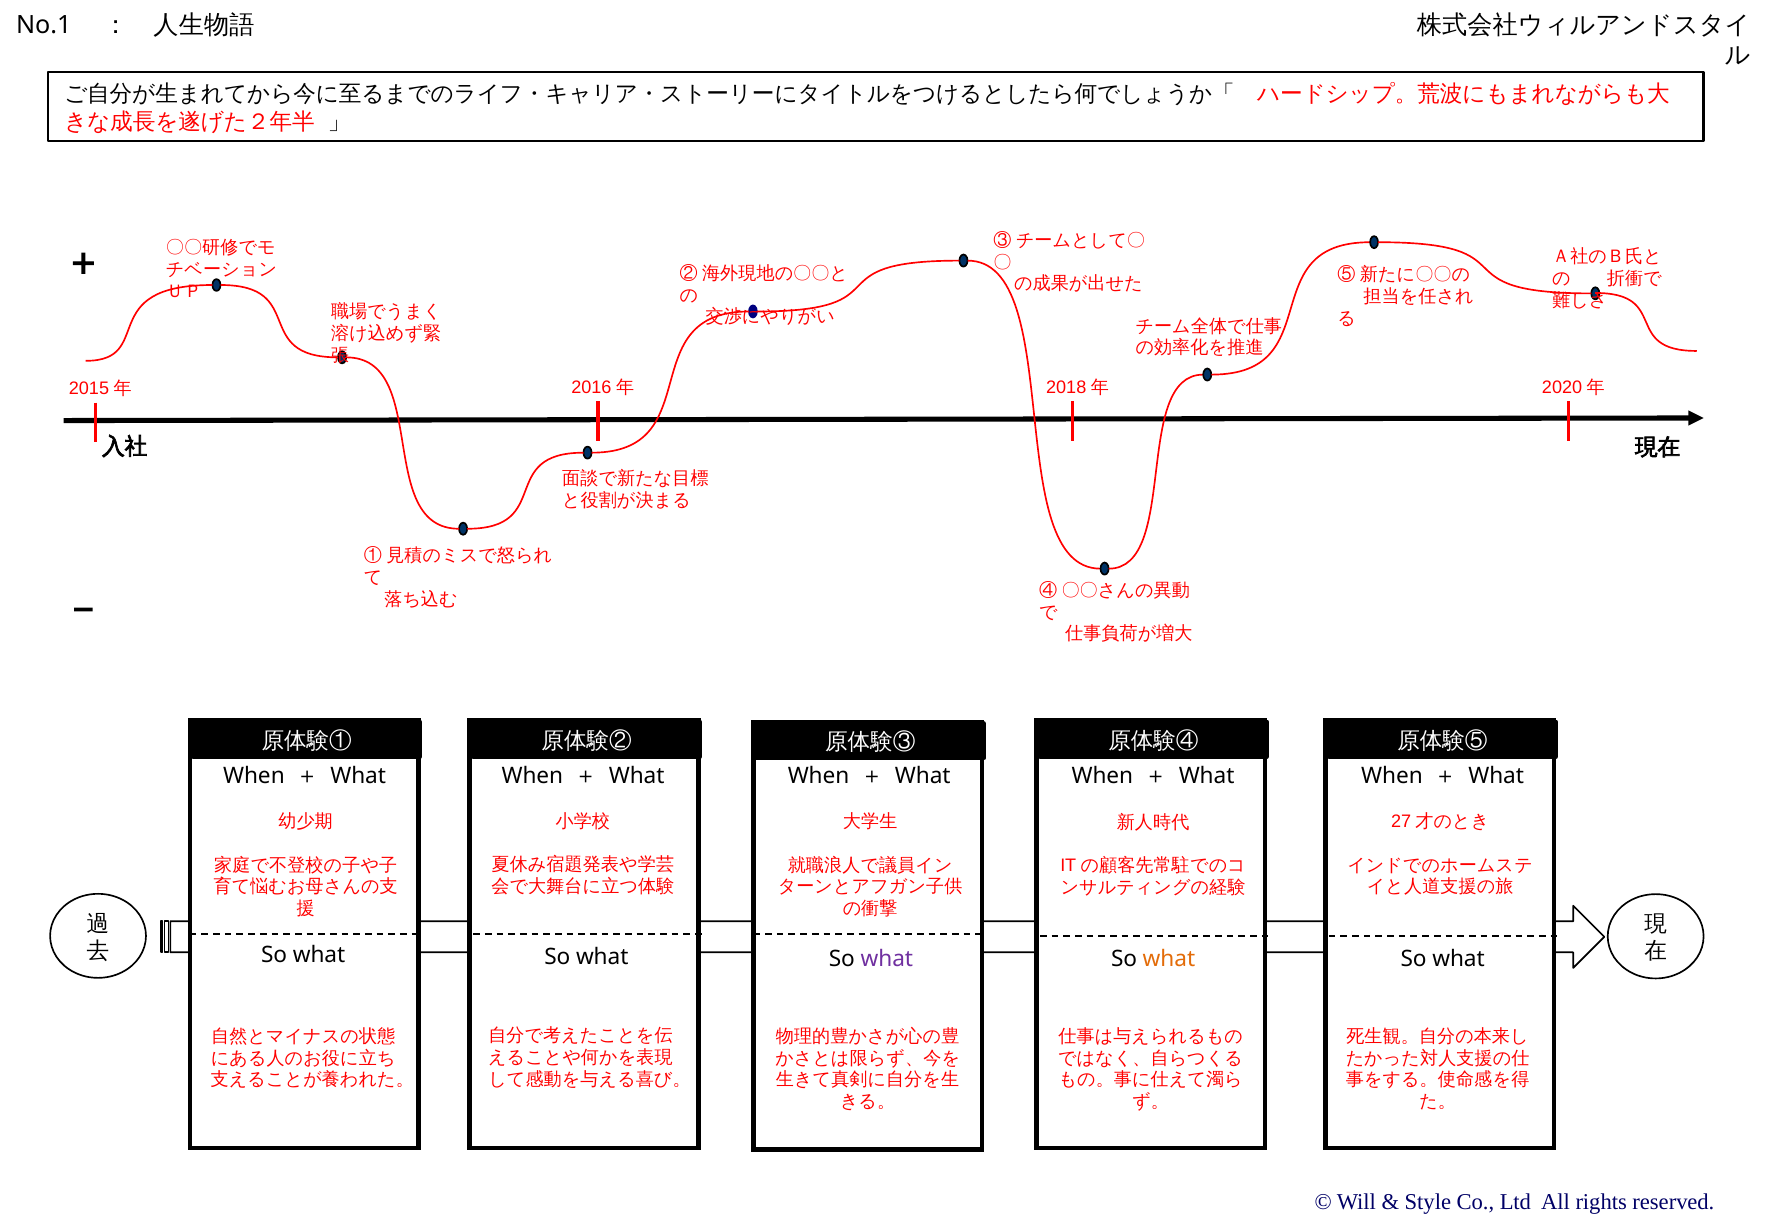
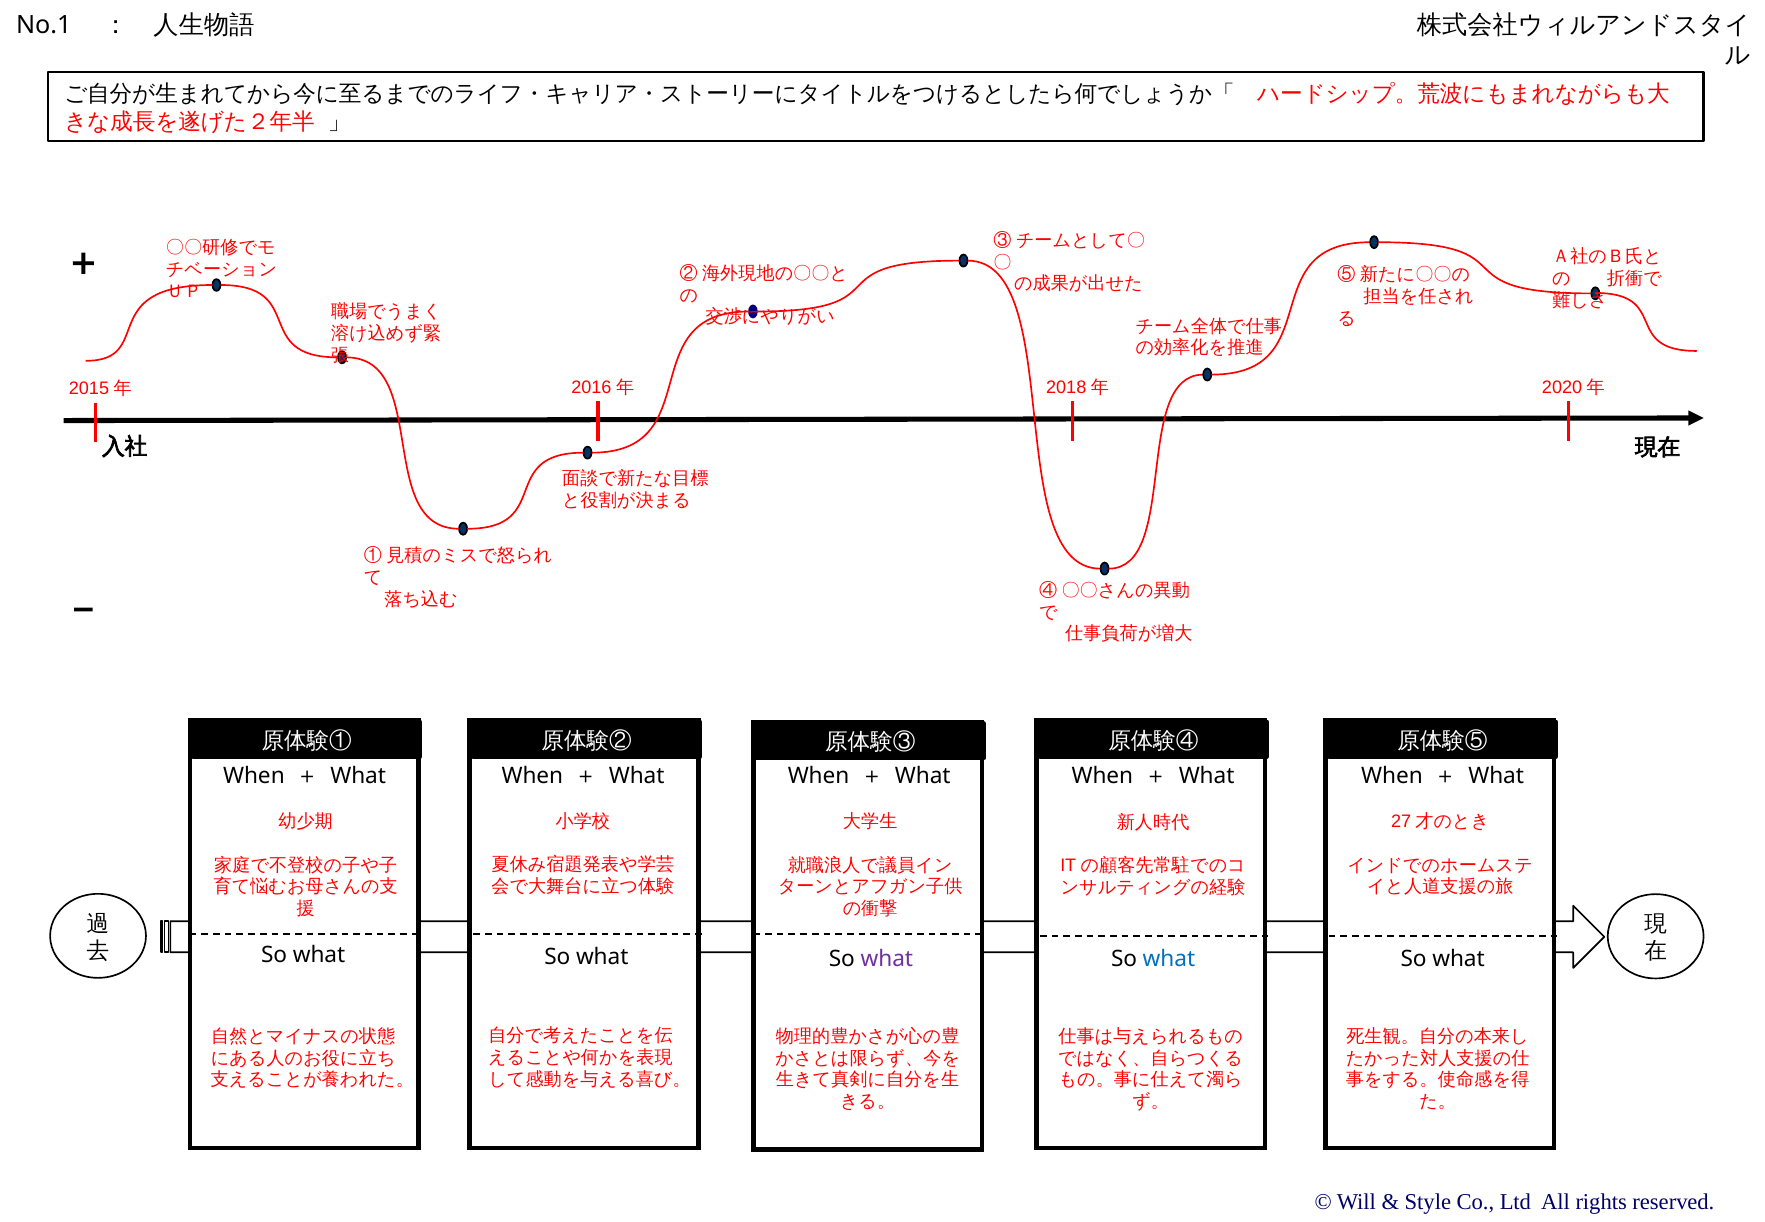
what colour: orange -> blue (1169, 959)
